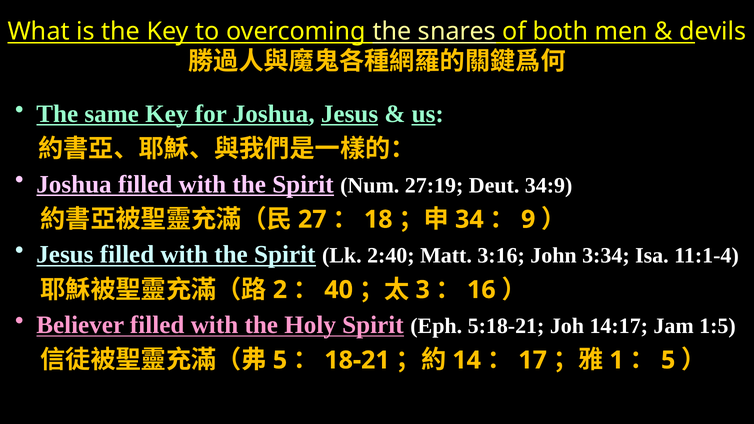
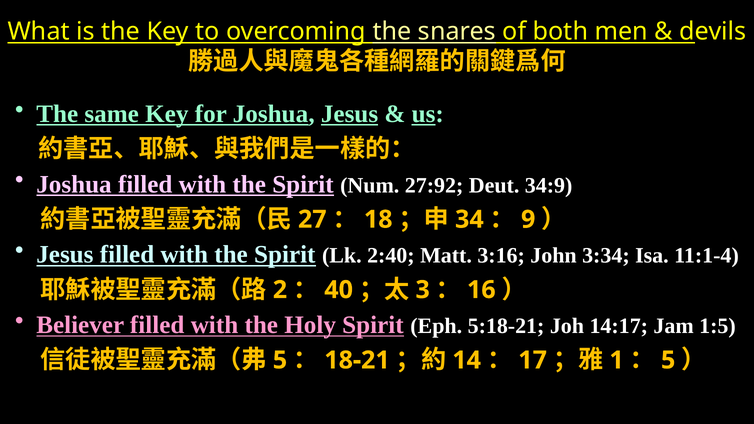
27:19: 27:19 -> 27:92 (434, 185)
